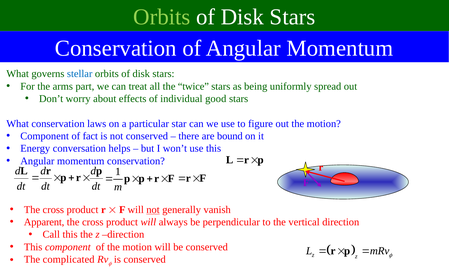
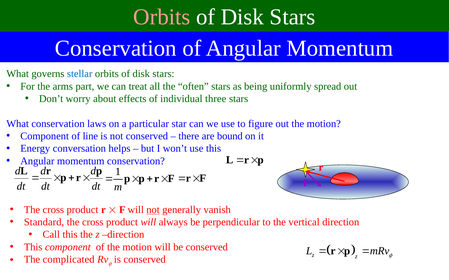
Orbits colour: light green -> pink (162, 17)
twice: twice -> often (193, 87)
good: good -> three (216, 99)
fact: fact -> line (90, 136)
Apparent: Apparent -> Standard (44, 223)
